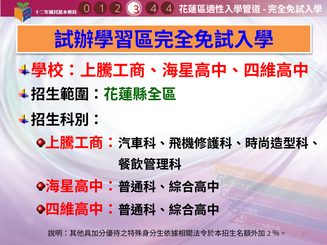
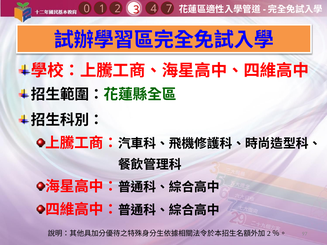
4 4: 4 -> 7 (169, 9)
